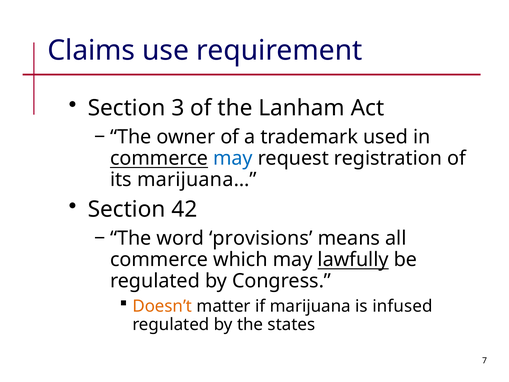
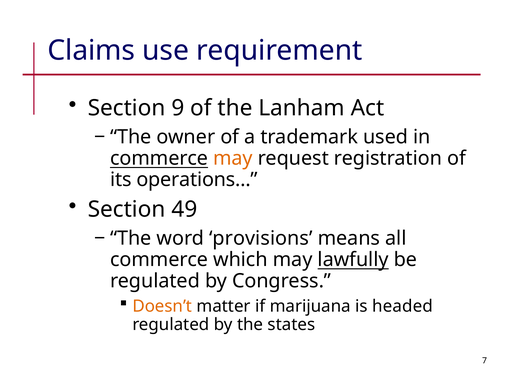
3: 3 -> 9 (178, 108)
may colour: blue -> orange (233, 158)
marijuana…: marijuana… -> operations… (197, 180)
42: 42 -> 49 (184, 209)
infused: infused -> headed (403, 306)
